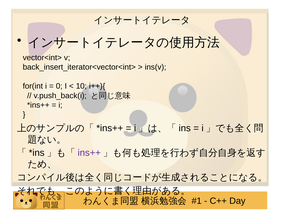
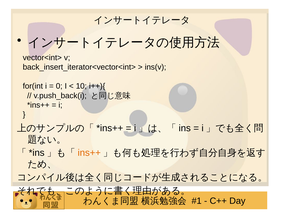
ins++ colour: purple -> orange (89, 153)
